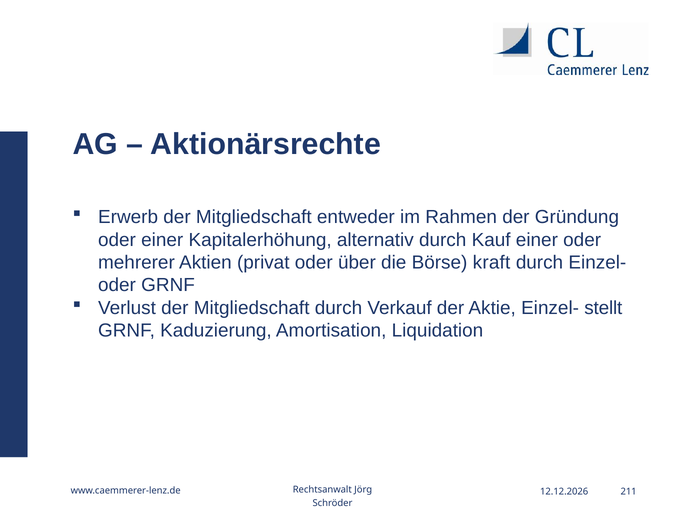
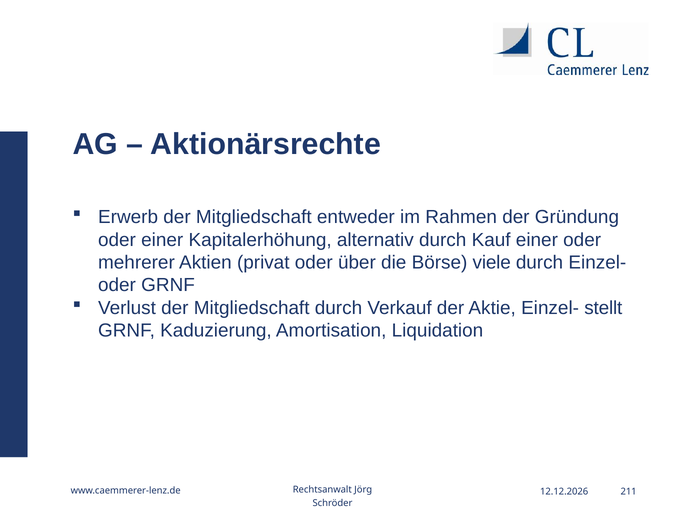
kraft: kraft -> viele (492, 263)
